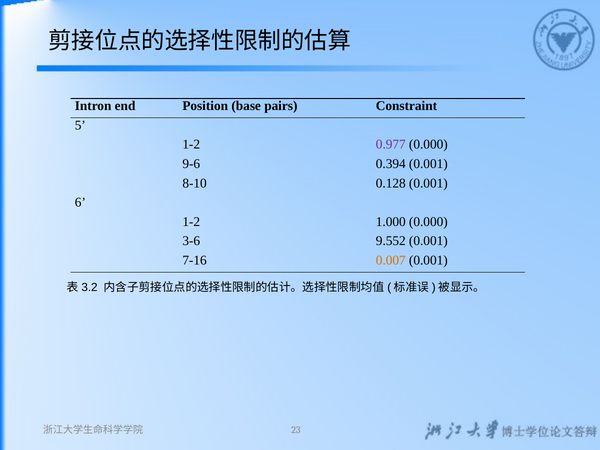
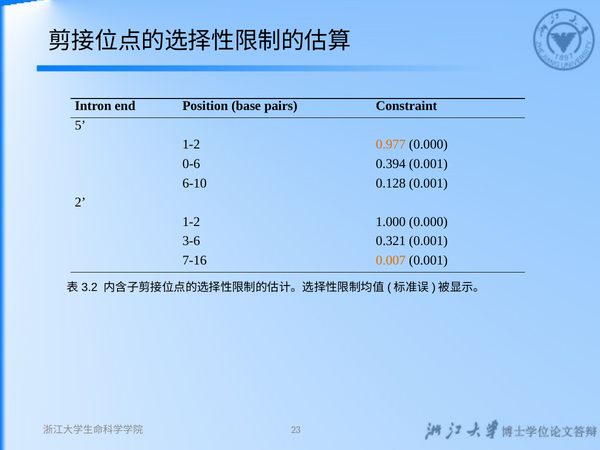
0.977 colour: purple -> orange (391, 145)
9-6: 9-6 -> 0-6 (191, 164)
8-10: 8-10 -> 6-10 (195, 183)
6: 6 -> 2 (80, 202)
9.552: 9.552 -> 0.321 (391, 241)
